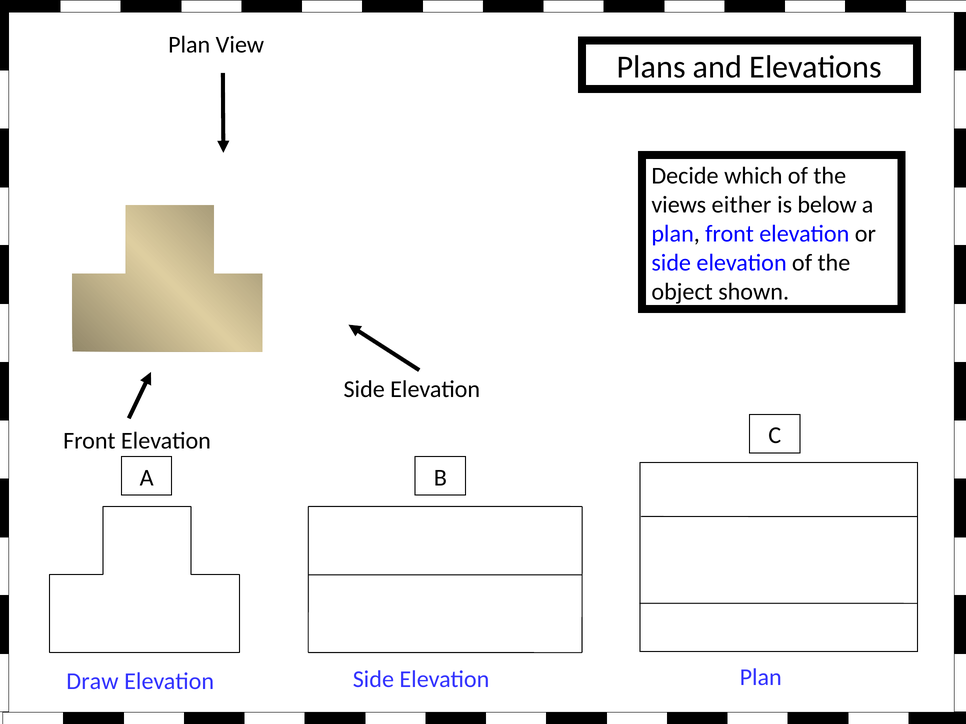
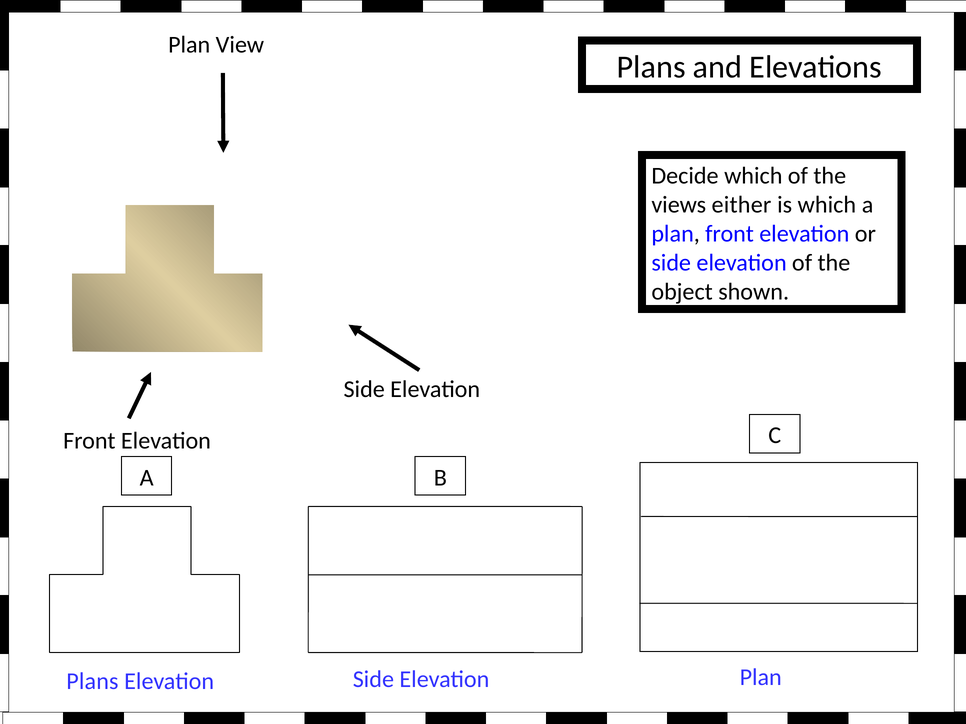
is below: below -> which (827, 205)
Draw: Draw -> Plans (92, 682)
